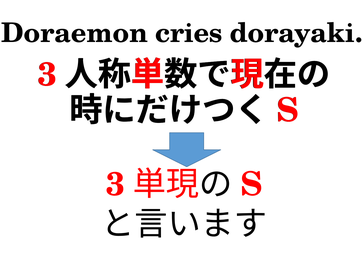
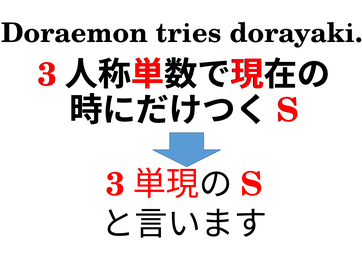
cries: cries -> tries (189, 33)
